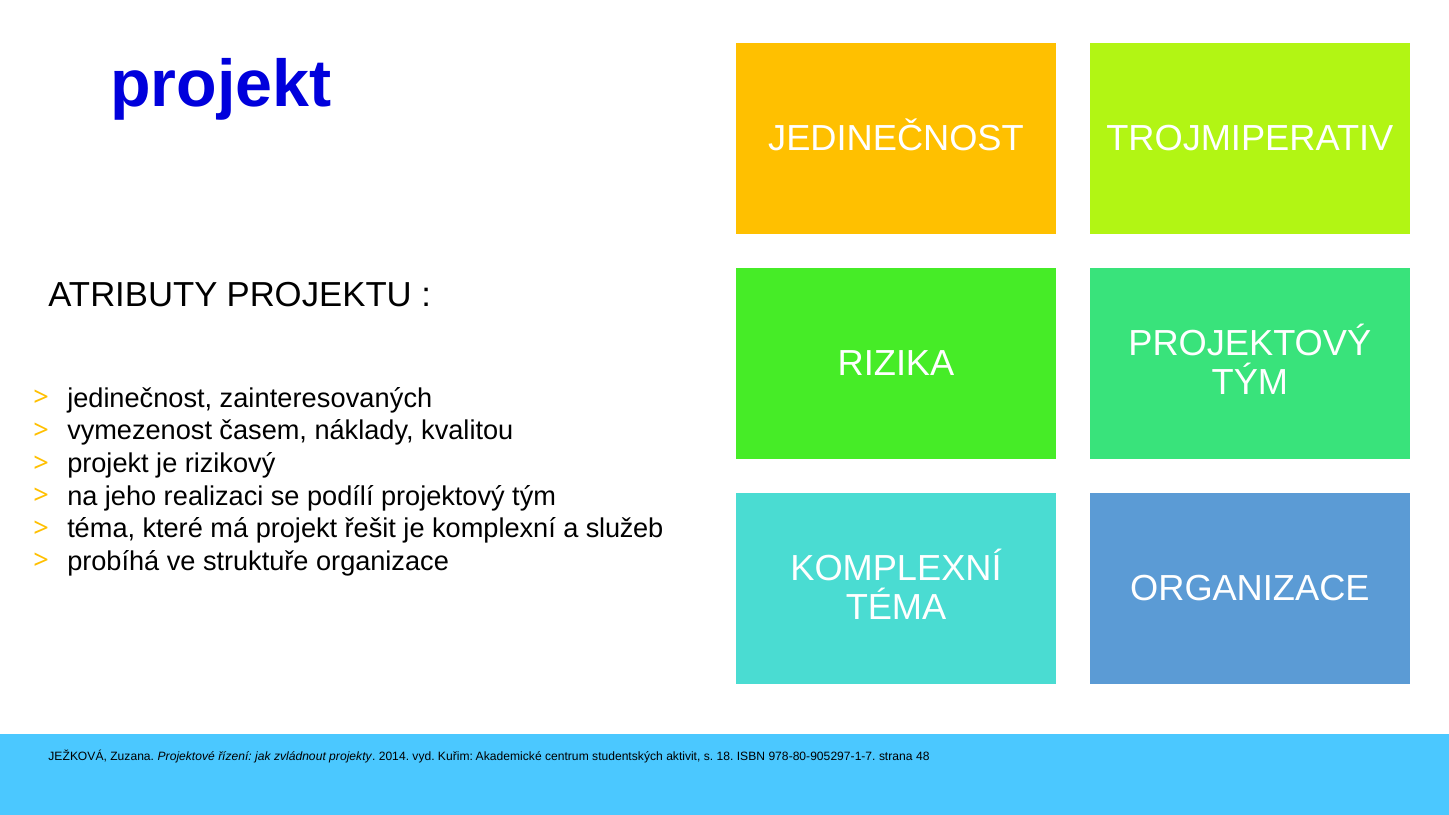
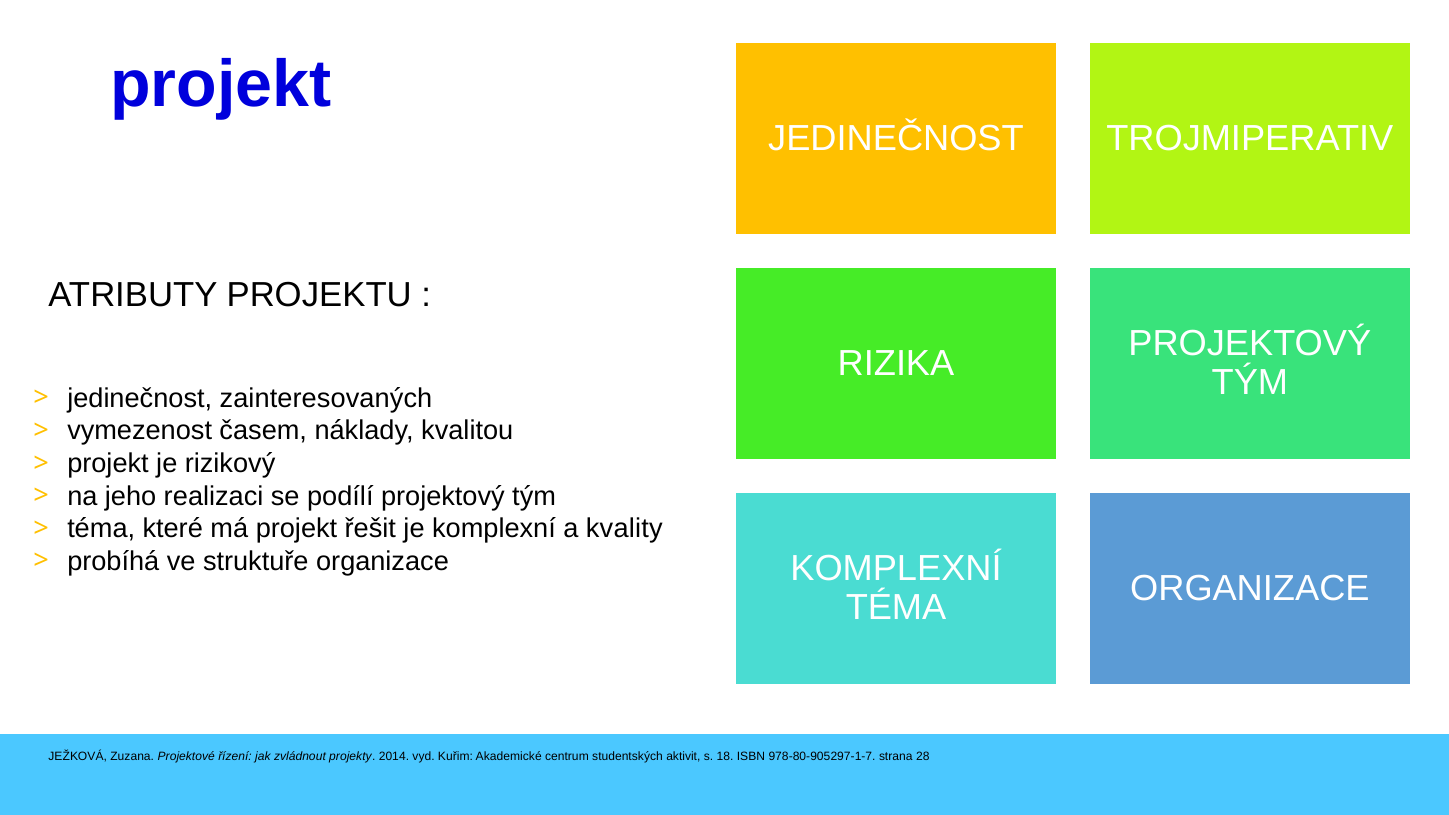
služeb: služeb -> kvality (624, 529)
48: 48 -> 28 (923, 756)
